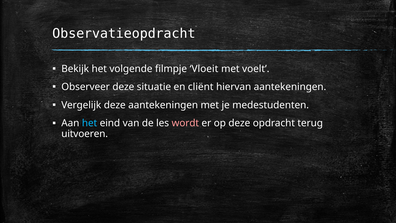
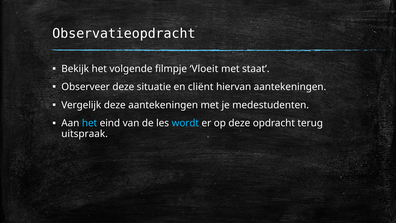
voelt: voelt -> staat (256, 69)
wordt colour: pink -> light blue (185, 123)
uitvoeren: uitvoeren -> uitspraak (85, 134)
